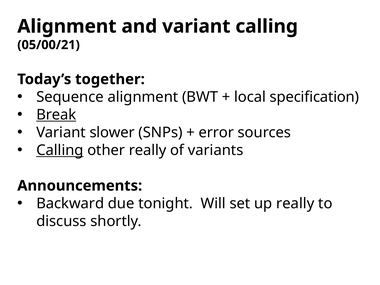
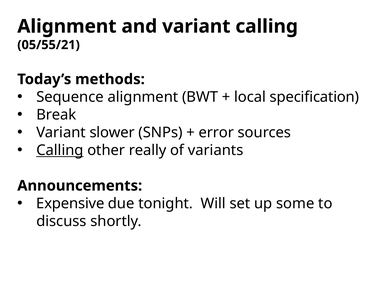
05/00/21: 05/00/21 -> 05/55/21 (49, 45)
together: together -> methods (110, 79)
Break underline: present -> none (56, 115)
Backward: Backward -> Expensive (70, 203)
up really: really -> some (295, 203)
